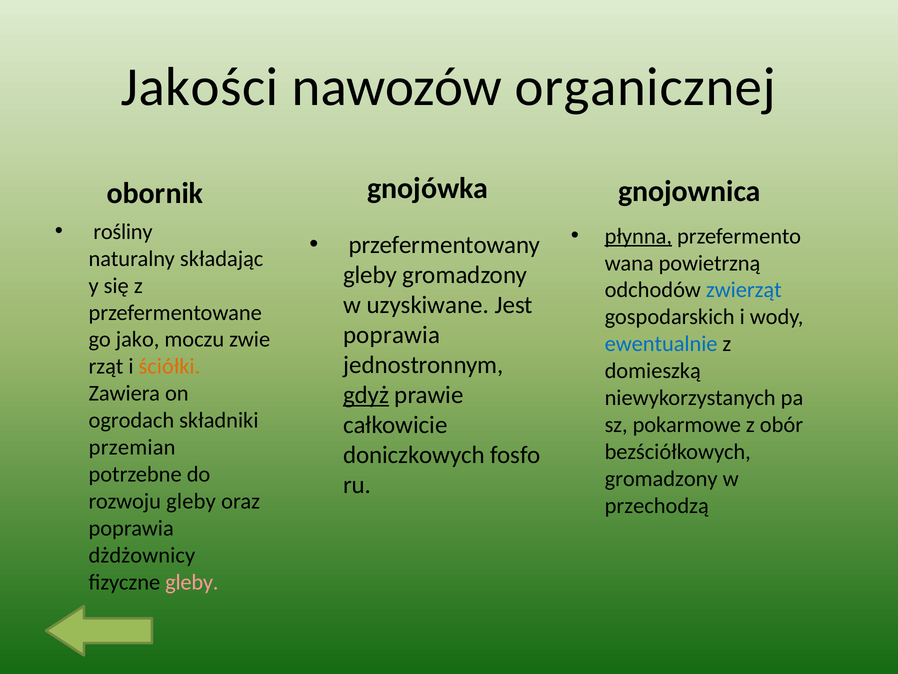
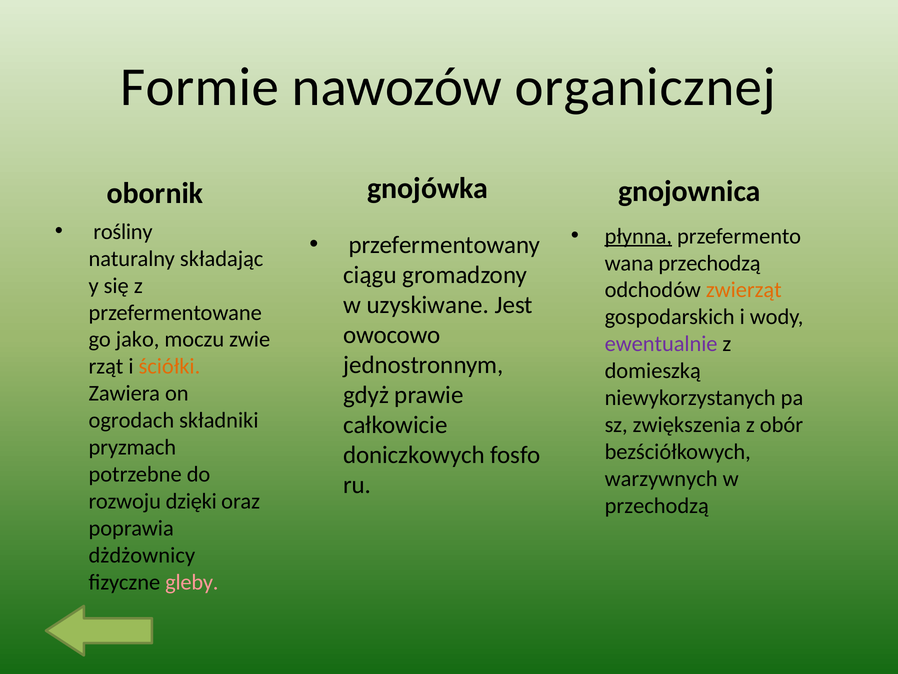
Jakości: Jakości -> Formie (200, 87)
powietrzną: powietrzną -> przechodzą (710, 263)
gleby: gleby -> ciągu (370, 275)
zwierząt colour: blue -> orange (744, 290)
poprawia: poprawia -> owocowo (392, 335)
ewentualnie colour: blue -> purple (661, 344)
gdyż underline: present -> none (366, 395)
pokarmowe: pokarmowe -> zwiększenia (687, 425)
przemian: przemian -> pryzmach (132, 447)
gromadzony: gromadzony -> warzywnych (661, 478)
rozwoju gleby: gleby -> dzięki (191, 501)
